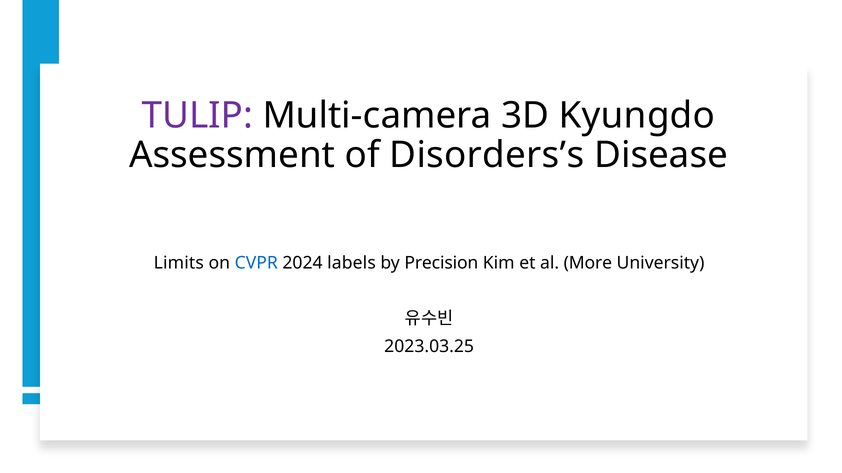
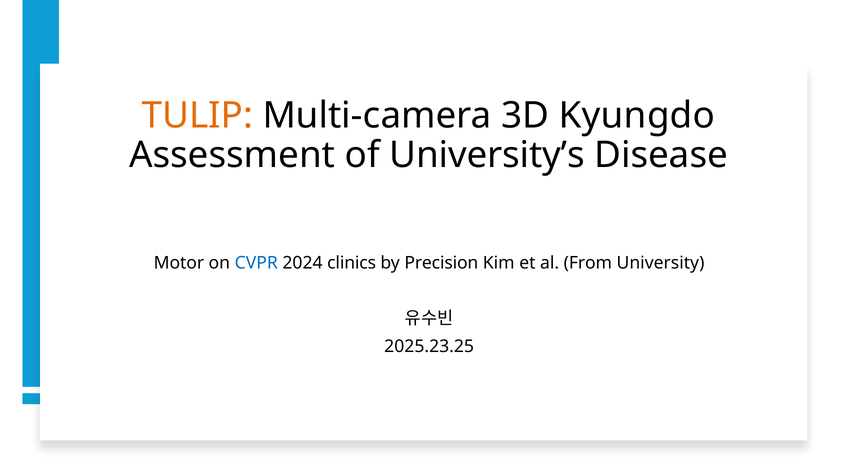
TULIP colour: purple -> orange (197, 116)
Disorders’s: Disorders’s -> University’s (487, 155)
Limits: Limits -> Motor (179, 263)
labels: labels -> clinics (352, 263)
More: More -> From (588, 263)
2023.03.25: 2023.03.25 -> 2025.23.25 (429, 347)
